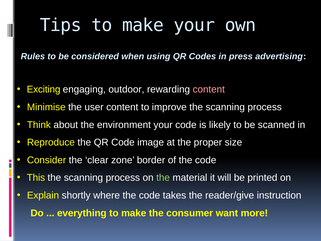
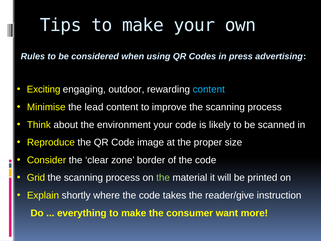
content colour: pink -> light blue (209, 89)
user: user -> lead (94, 107)
This: This -> Grid (36, 178)
